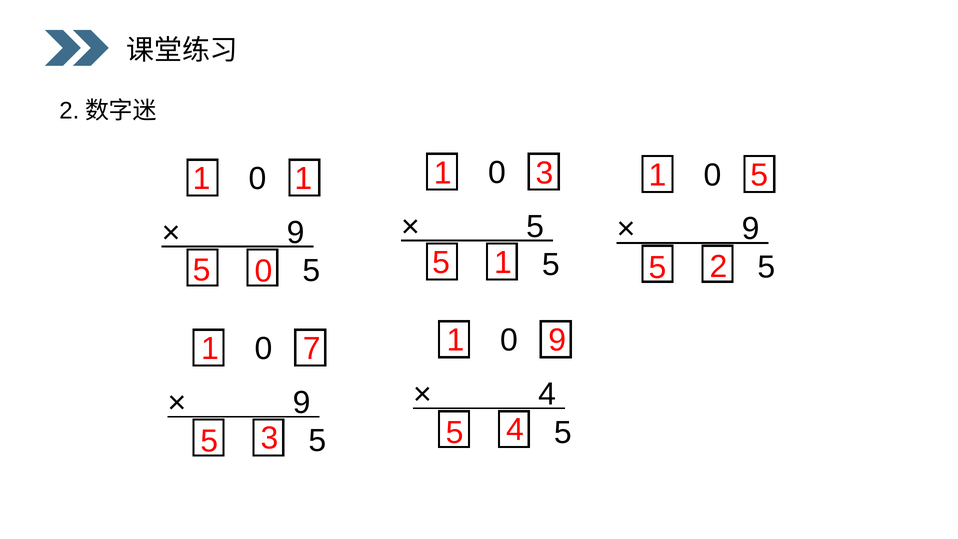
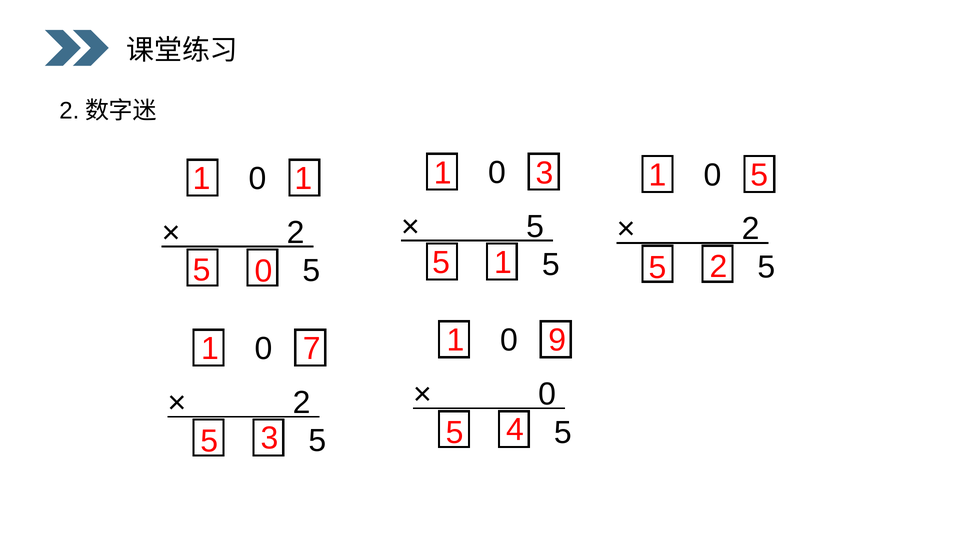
9: 9 -> 2 (751, 229)
9: 9 -> 2 (296, 232)
4: 4 -> 0 (547, 394)
9: 9 -> 2 (302, 402)
